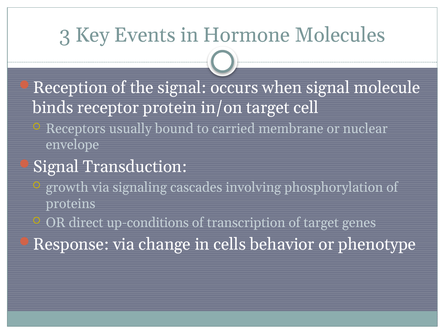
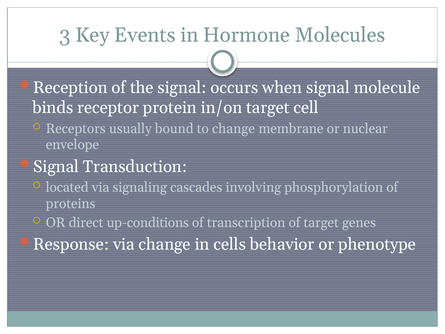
to carried: carried -> change (234, 128)
growth: growth -> located (67, 187)
